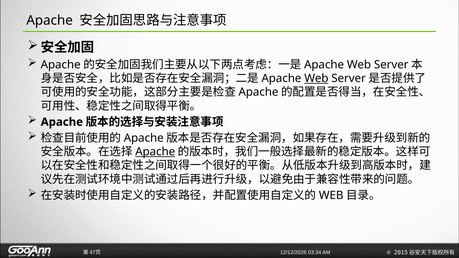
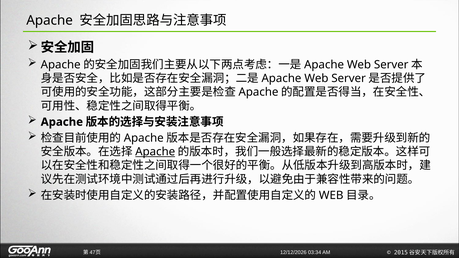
Web underline: present -> none (316, 78)
